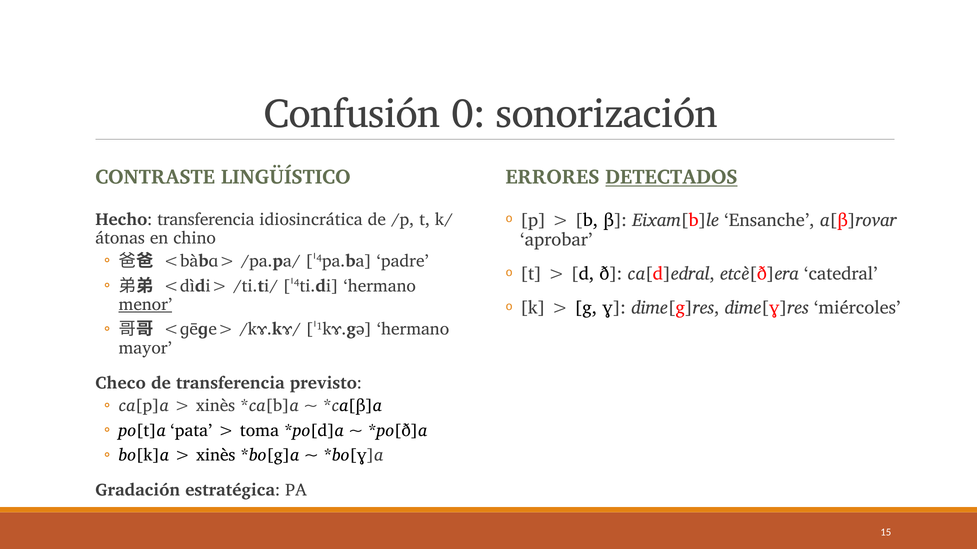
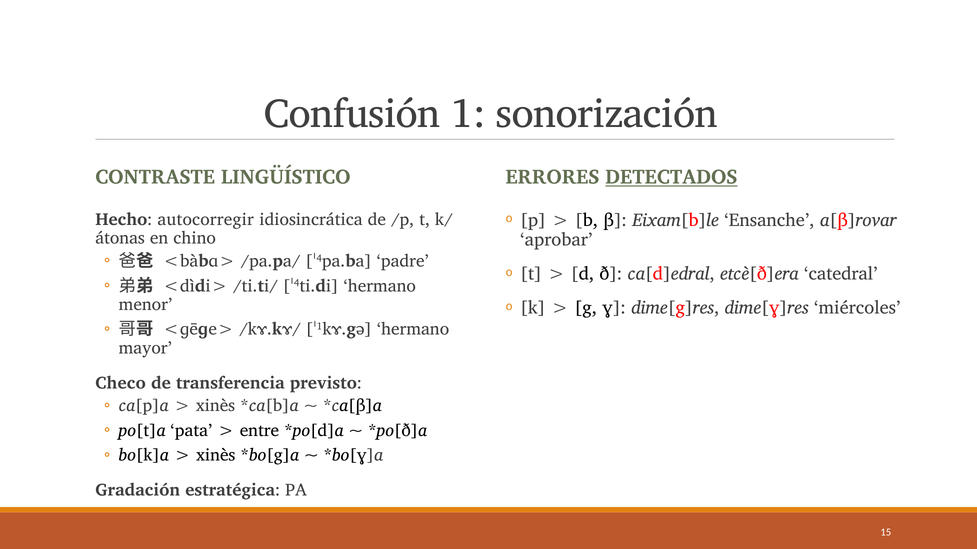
0: 0 -> 1 (468, 114)
Hecho transferencia: transferencia -> autocorregir (206, 220)
menor underline: present -> none (145, 305)
toma: toma -> entre (259, 431)
